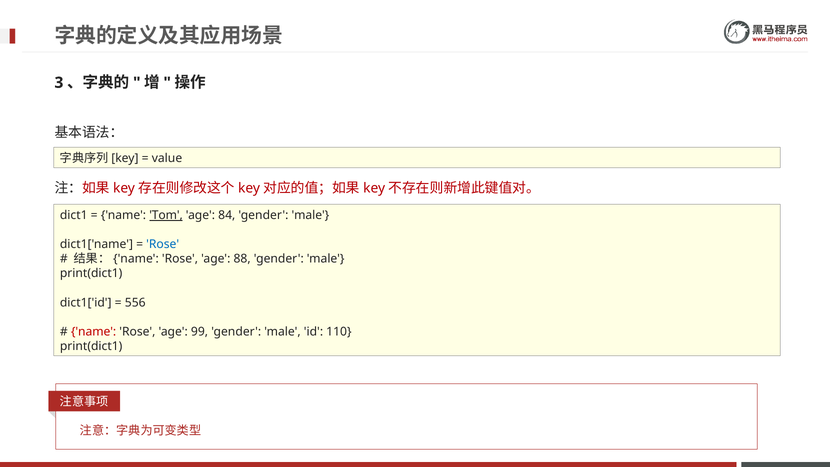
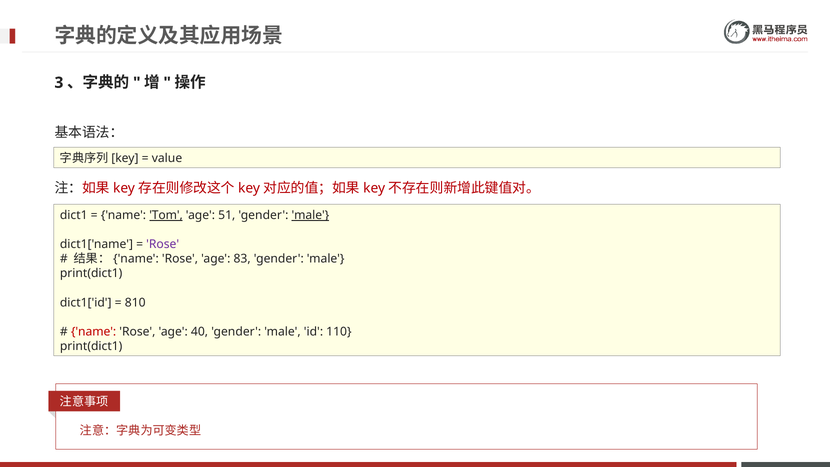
84: 84 -> 51 (227, 215)
male underline: none -> present (310, 215)
Rose colour: blue -> purple (163, 244)
88: 88 -> 83 (242, 259)
556: 556 -> 810 (135, 302)
99: 99 -> 40 (200, 332)
